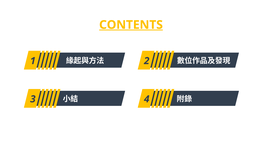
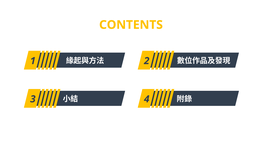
CONTENTS underline: present -> none (131, 25)
